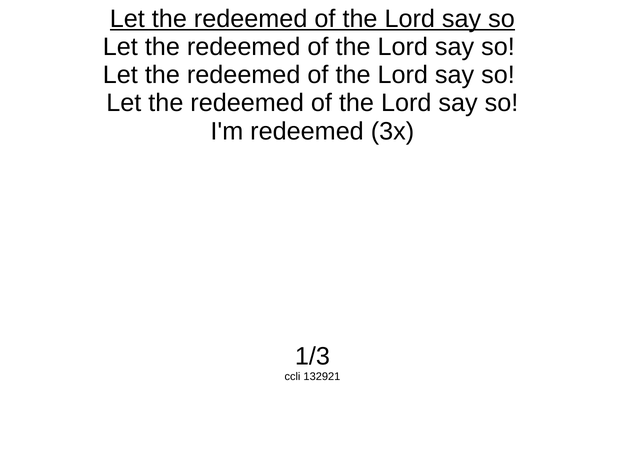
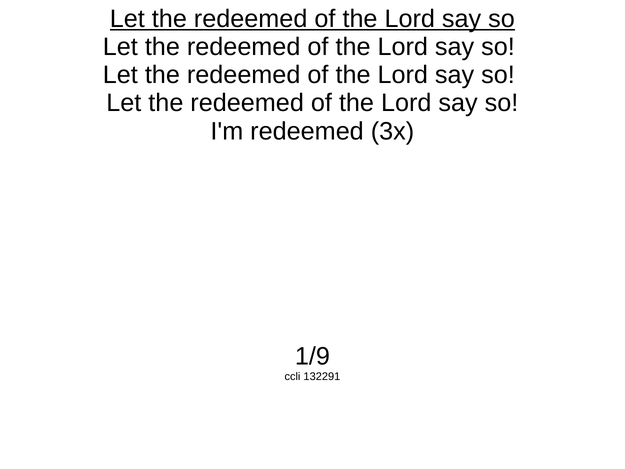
1/3: 1/3 -> 1/9 (312, 356)
132921: 132921 -> 132291 (322, 376)
